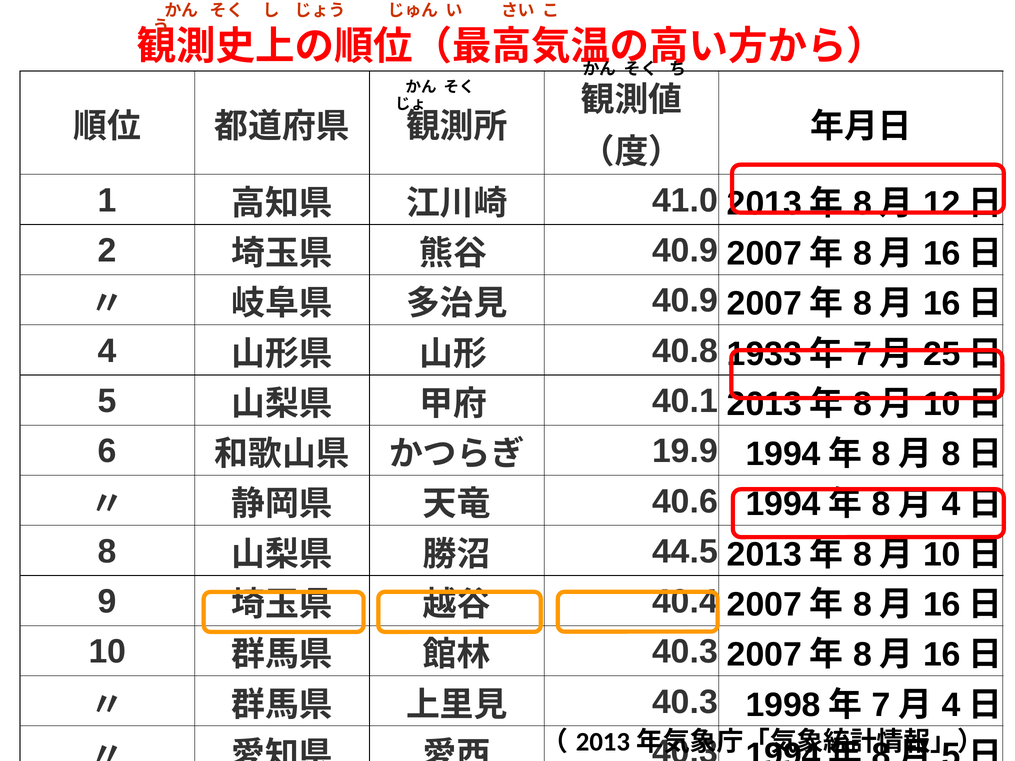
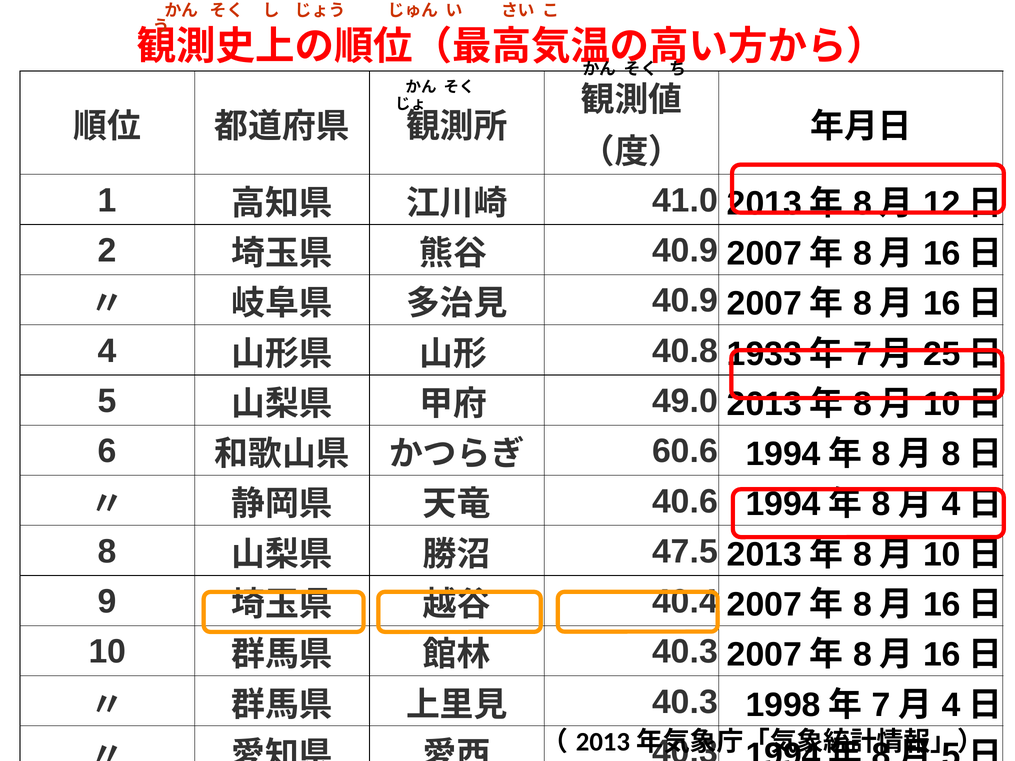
40.1: 40.1 -> 49.0 (685, 401)
19.9: 19.9 -> 60.6 (685, 451)
44.5: 44.5 -> 47.5 (685, 552)
